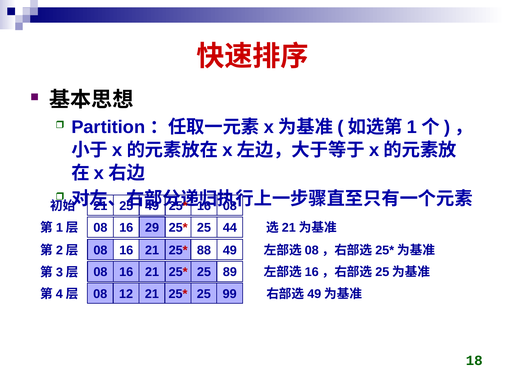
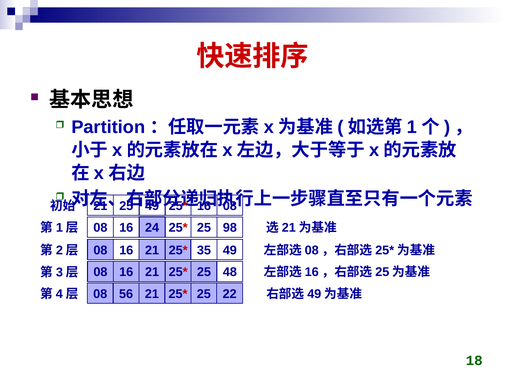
29: 29 -> 24 (152, 228)
44: 44 -> 98 (230, 228)
88: 88 -> 35 (204, 250)
89: 89 -> 48 (230, 272)
12: 12 -> 56 (126, 294)
99: 99 -> 22 (230, 294)
